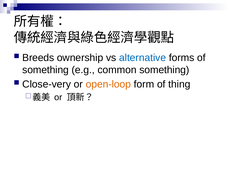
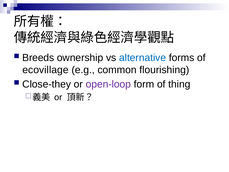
something: something -> ecovillage (45, 70)
common something: something -> flourishing (164, 70)
Close-very: Close-very -> Close-they (47, 84)
open-loop colour: orange -> purple (108, 84)
